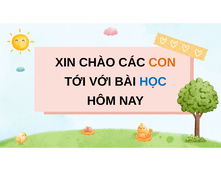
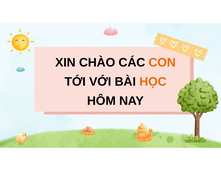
HỌC colour: blue -> orange (153, 82)
